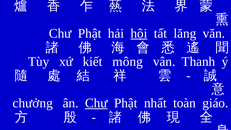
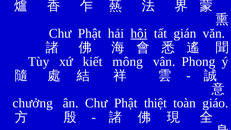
lăng: lăng -> gián (185, 33)
Thanh: Thanh -> Phong (198, 62)
Chư underline: present -> none (96, 103)
nhất: nhất -> thiệt (155, 103)
